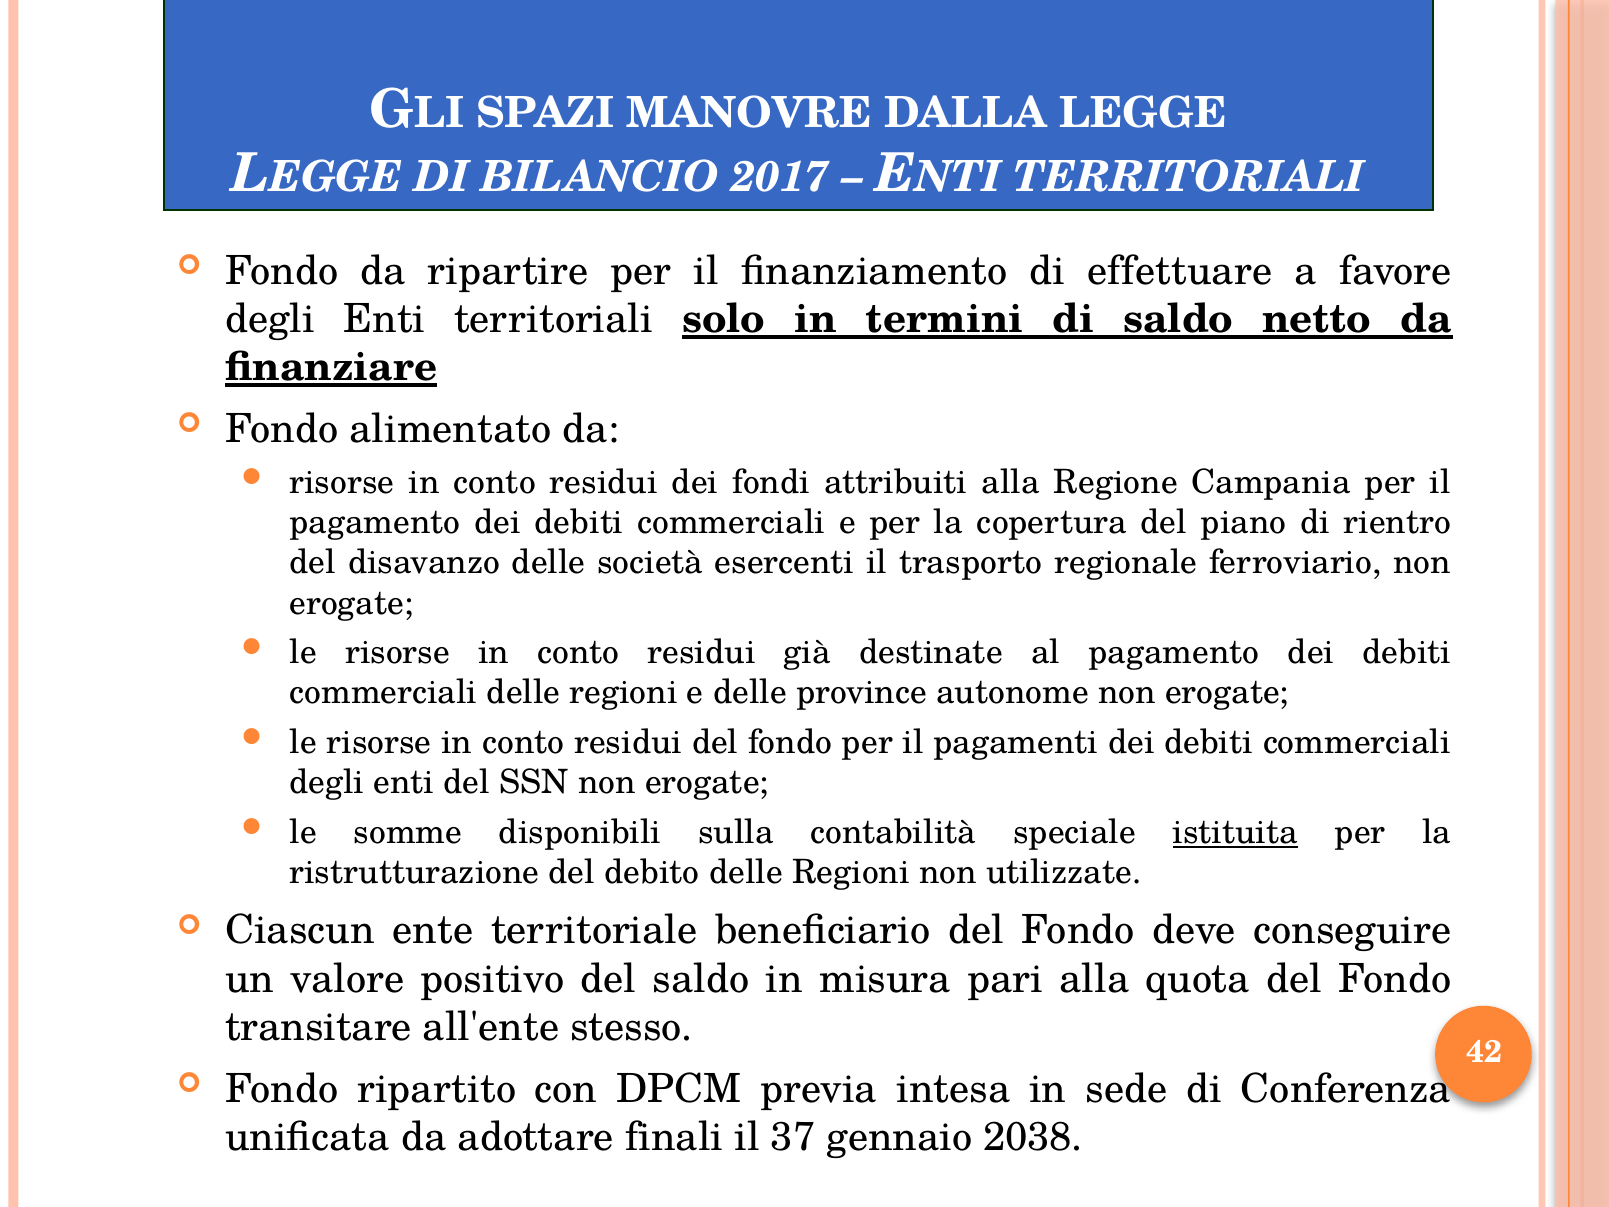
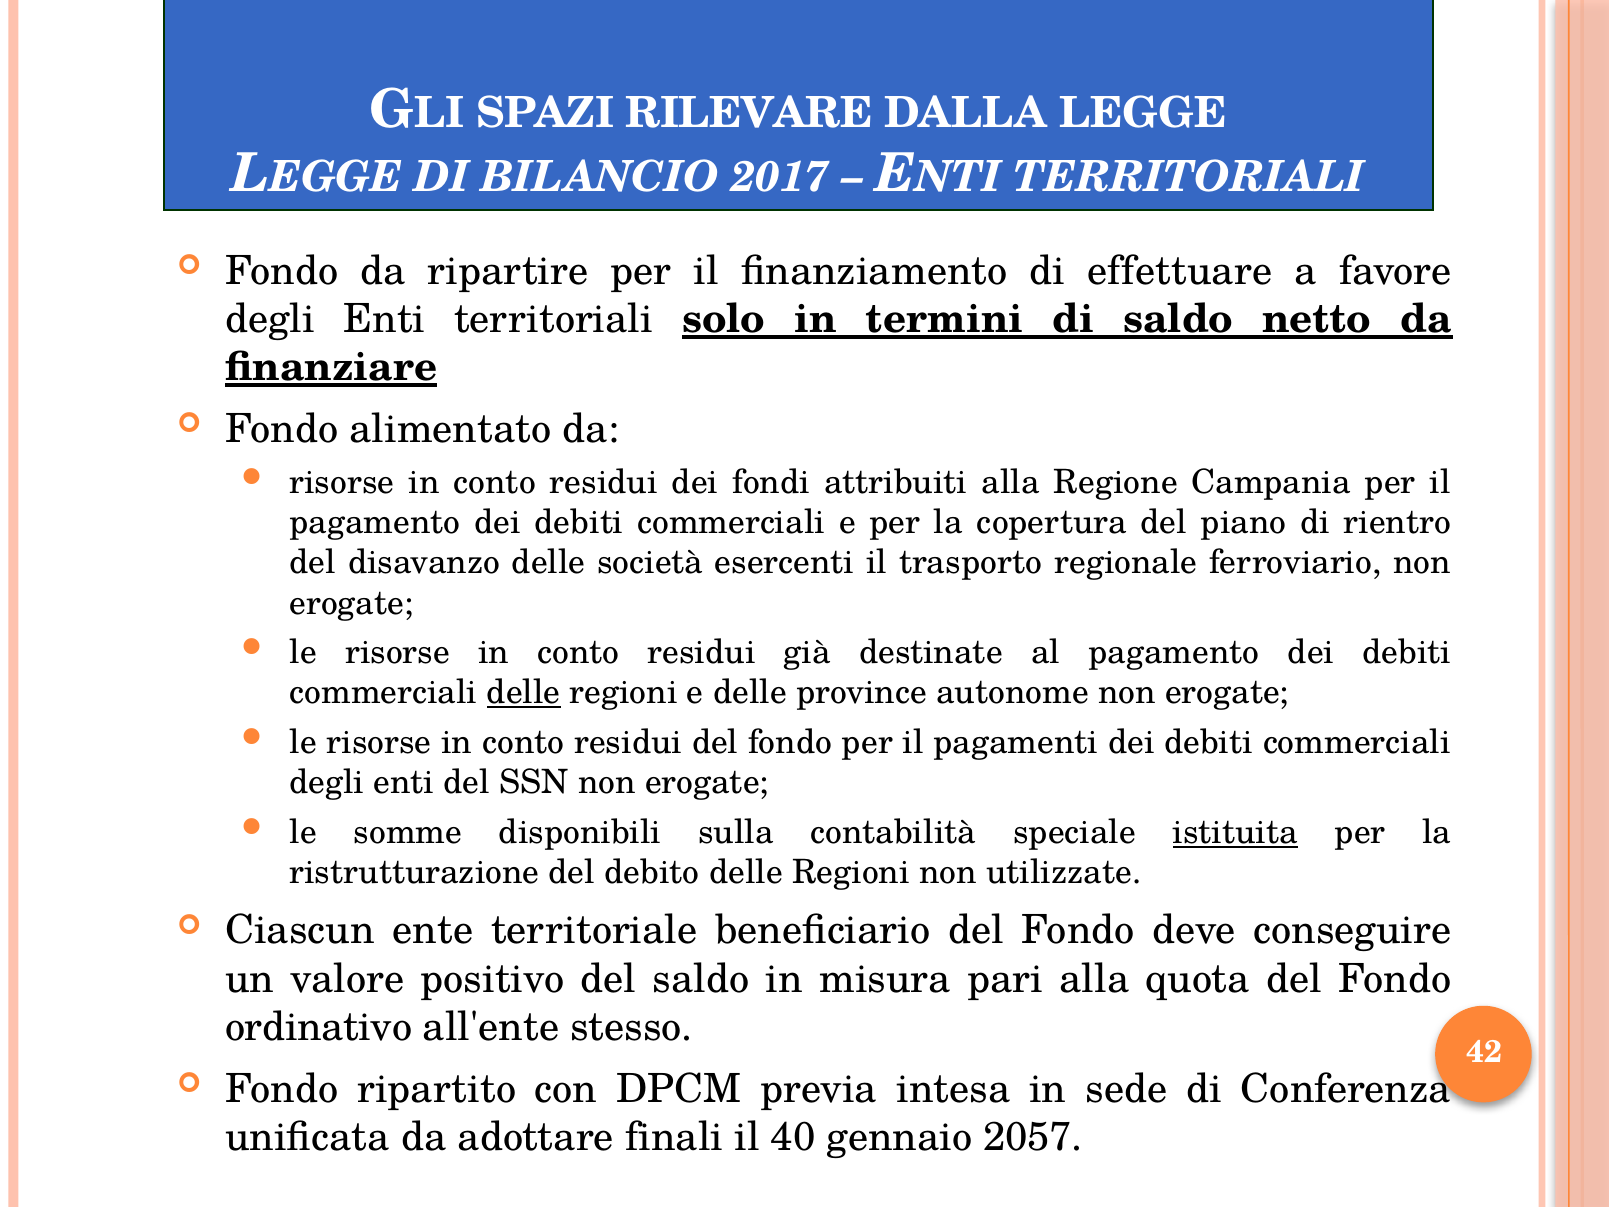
MANOVRE: MANOVRE -> RILEVARE (749, 113)
delle underline: none -> present (524, 693)
transitare: transitare -> ordinativo (319, 1027)
37: 37 -> 40 (793, 1137)
2038: 2038 -> 2057 (1033, 1137)
